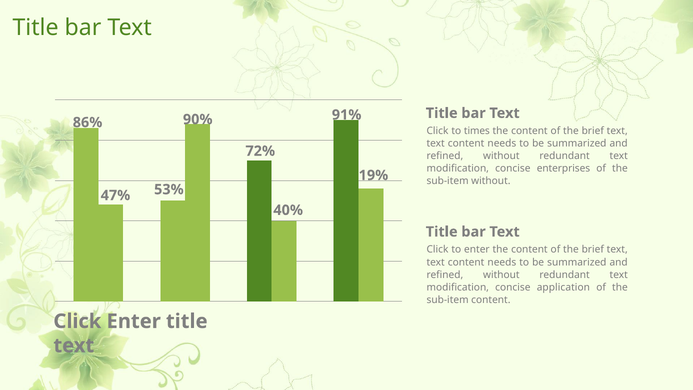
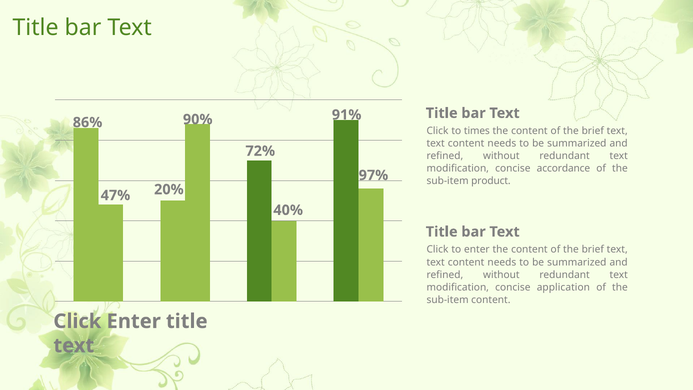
enterprises: enterprises -> accordance (563, 168)
19%: 19% -> 97% (373, 175)
sub-item without: without -> product (491, 181)
53%: 53% -> 20% (169, 189)
